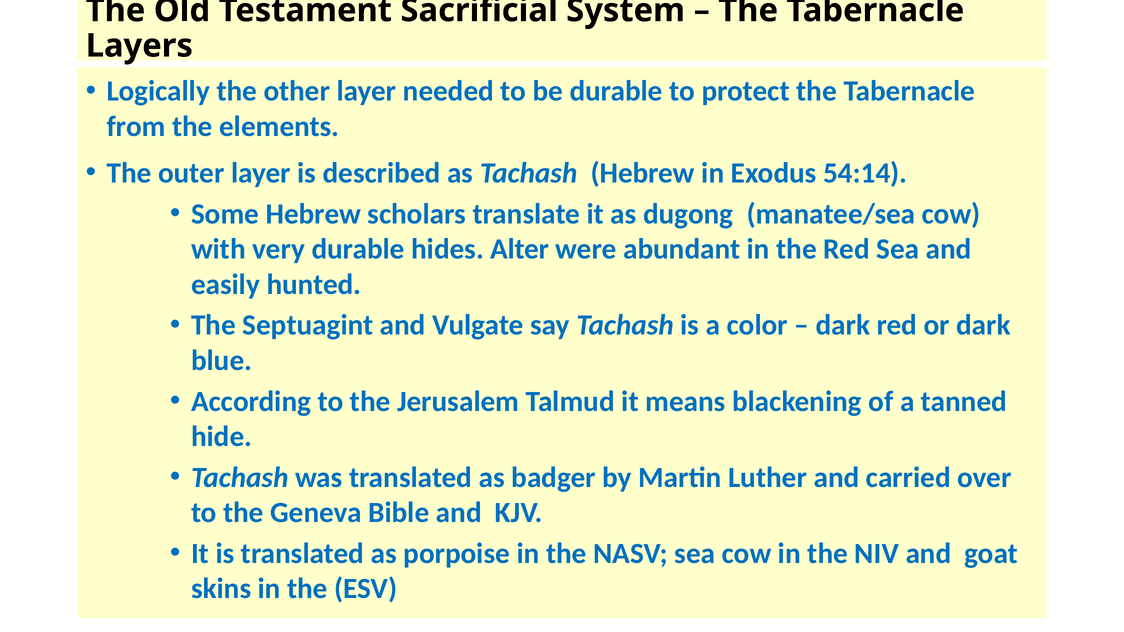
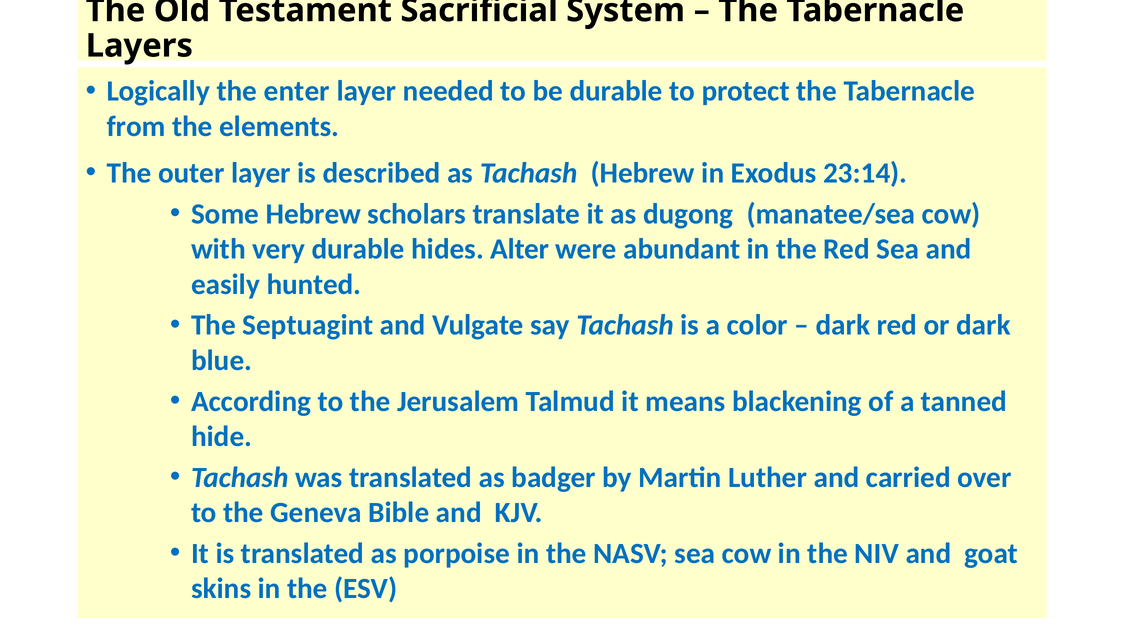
other: other -> enter (297, 91)
54:14: 54:14 -> 23:14 (865, 173)
